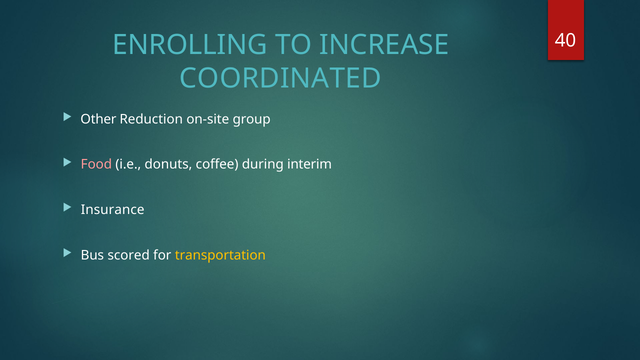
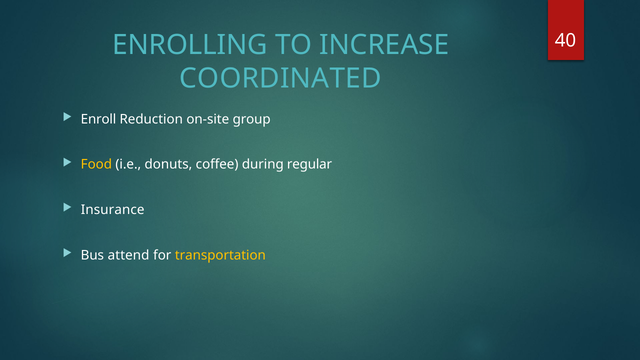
Other: Other -> Enroll (98, 119)
Food colour: pink -> yellow (96, 164)
interim: interim -> regular (310, 164)
scored: scored -> attend (129, 255)
